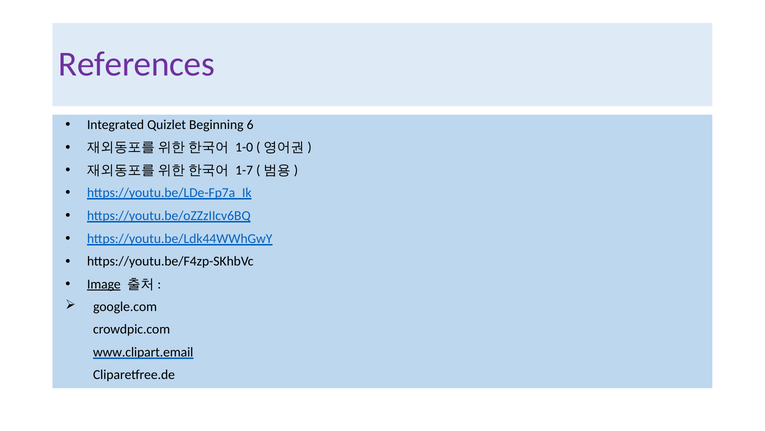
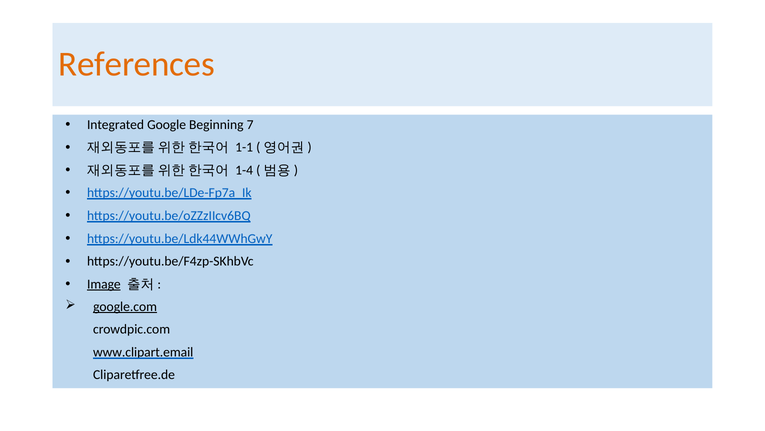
References colour: purple -> orange (137, 64)
Quizlet: Quizlet -> Google (167, 125)
6: 6 -> 7 (250, 125)
1-0: 1-0 -> 1-1 (244, 147)
1-7: 1-7 -> 1-4 (244, 170)
google.com underline: none -> present (125, 306)
